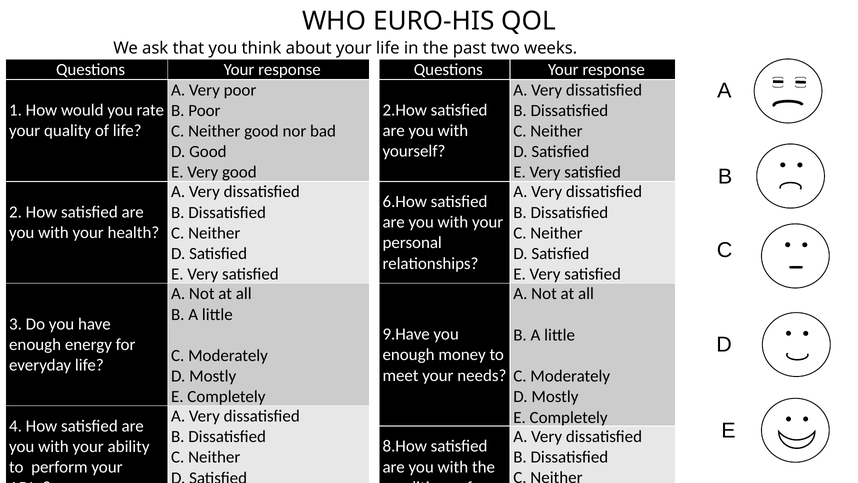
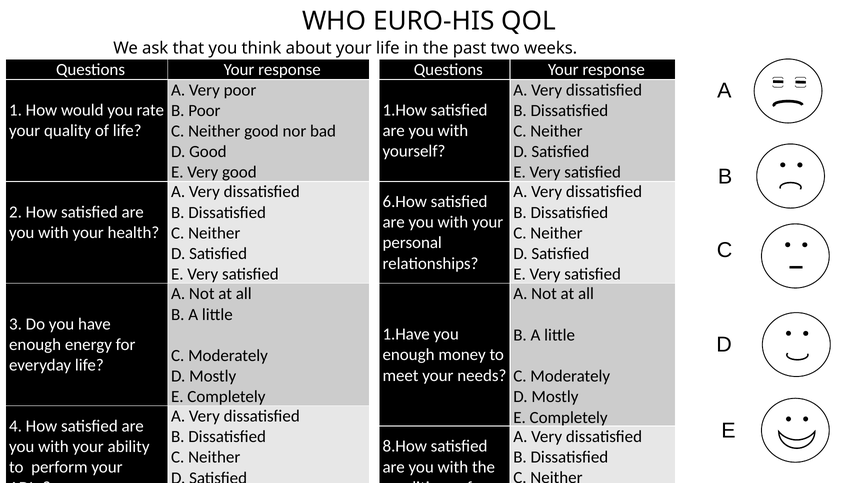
2.How: 2.How -> 1.How (405, 110)
9.Have: 9.Have -> 1.Have (406, 334)
